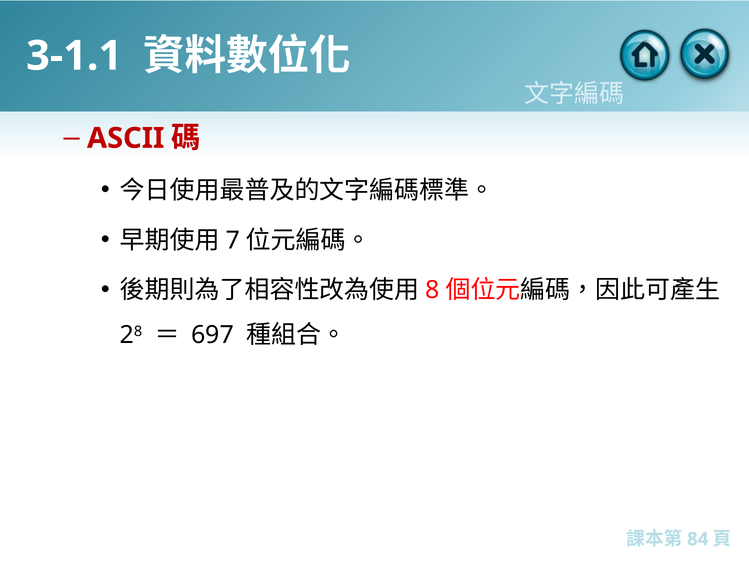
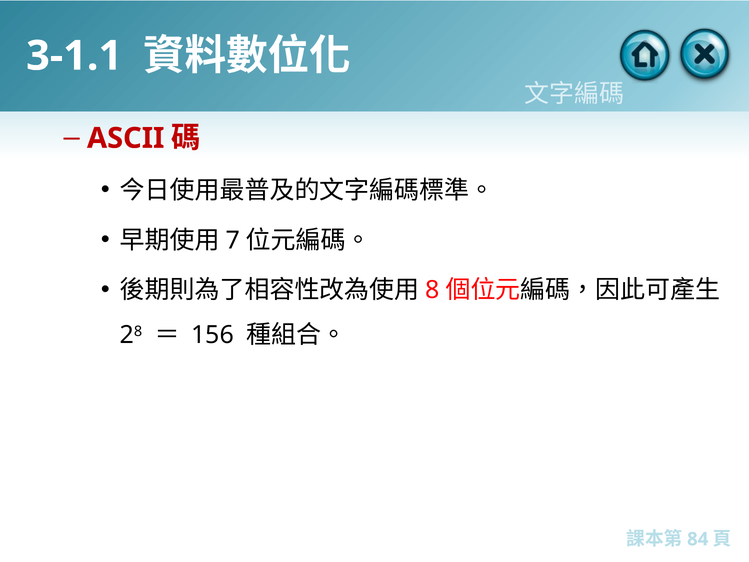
697: 697 -> 156 (213, 335)
